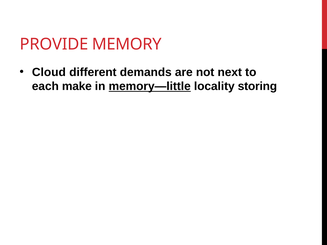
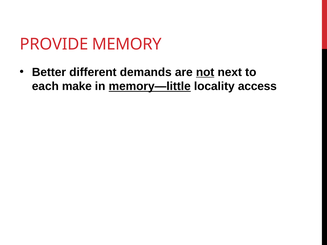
Cloud: Cloud -> Better (49, 72)
not underline: none -> present (205, 72)
storing: storing -> access (257, 86)
